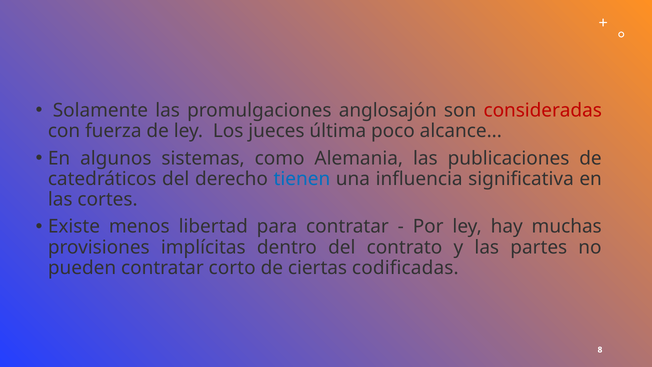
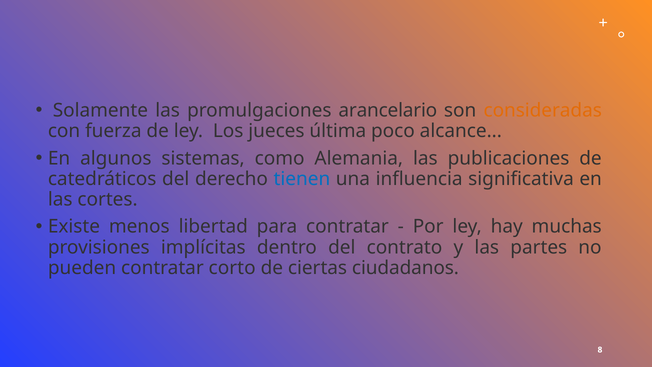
anglosajón: anglosajón -> arancelario (388, 110)
consideradas colour: red -> orange (543, 110)
codificadas: codificadas -> ciudadanos (405, 268)
